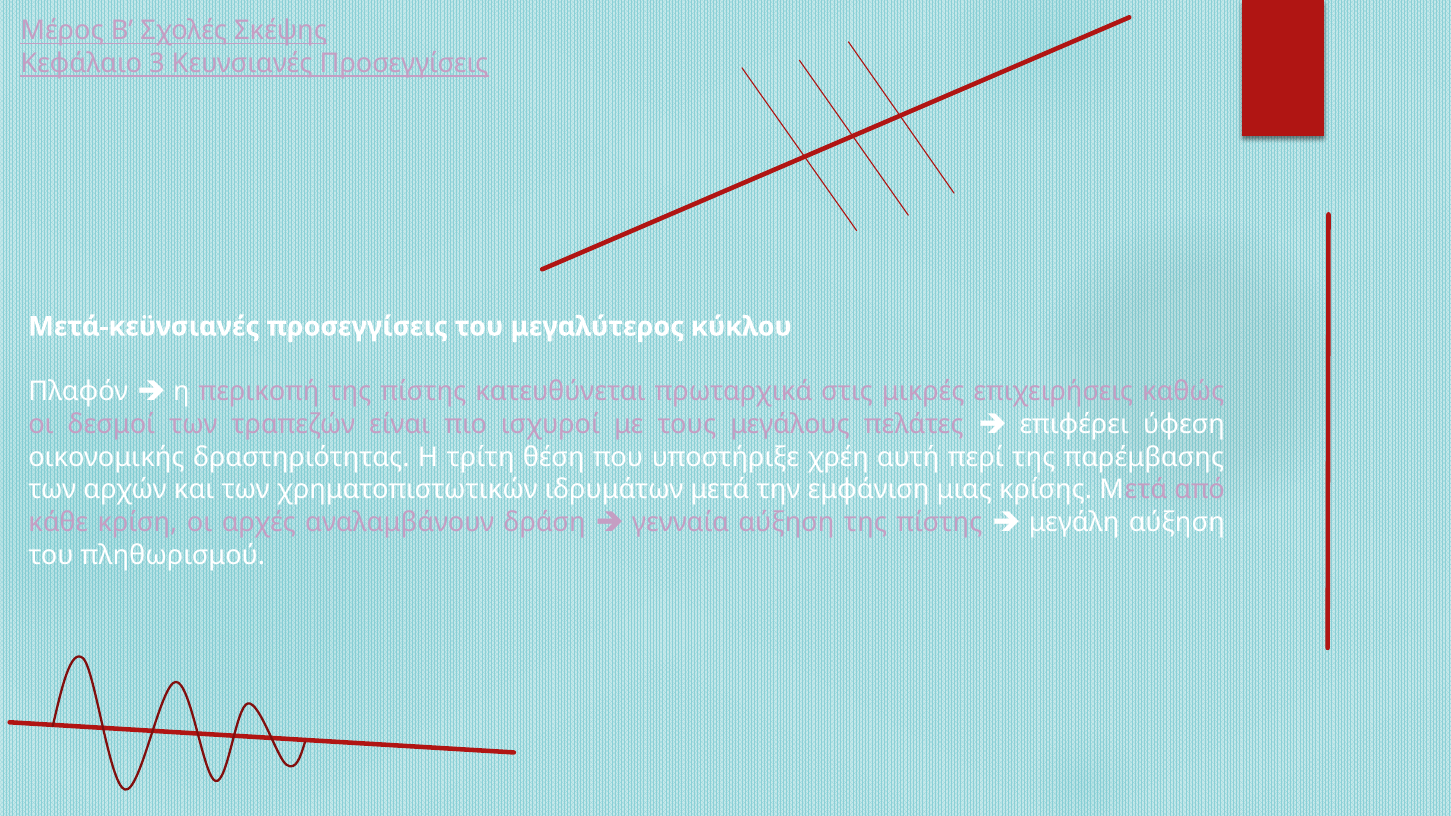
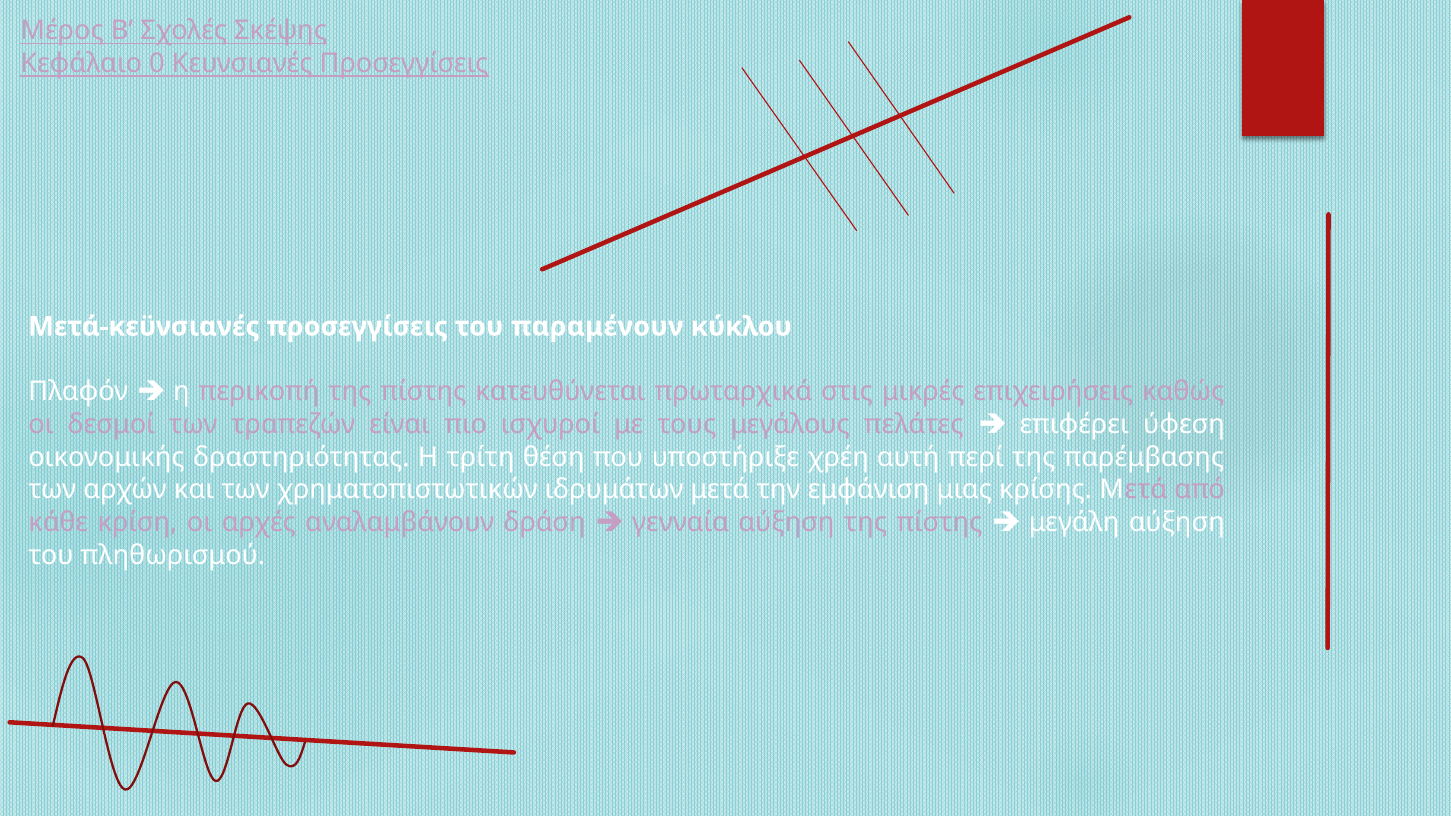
3: 3 -> 0 (157, 64)
μεγαλύτερος: μεγαλύτερος -> παραμένουν (597, 327)
